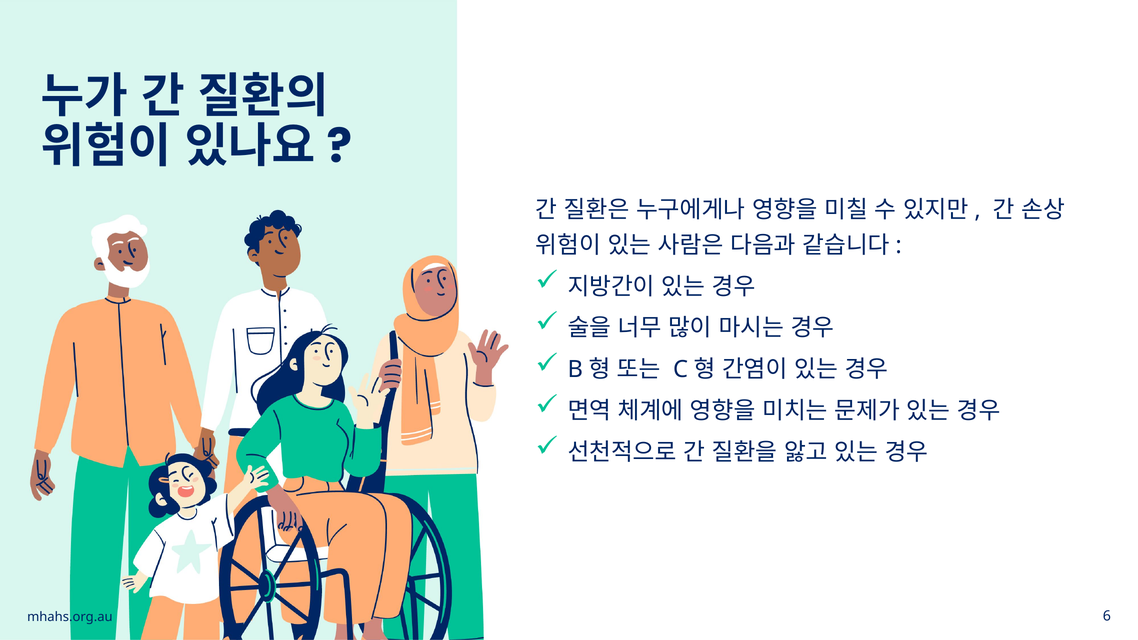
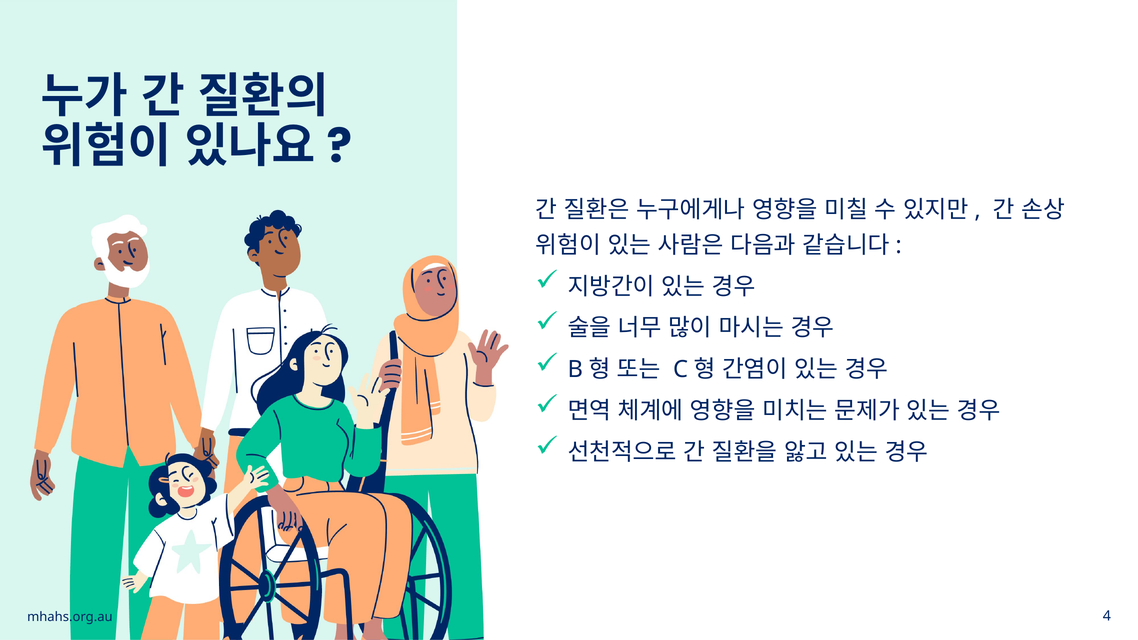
6: 6 -> 4 (1107, 616)
